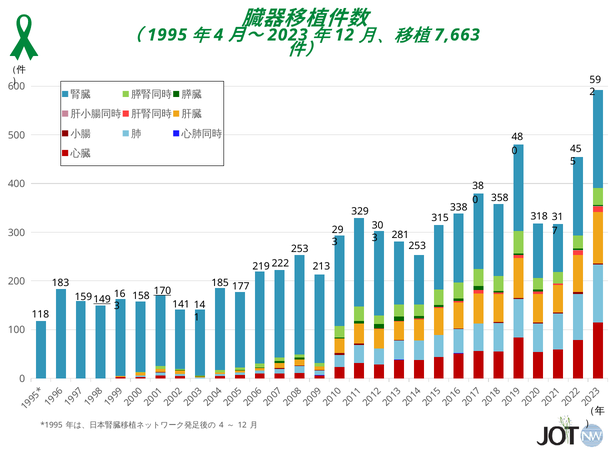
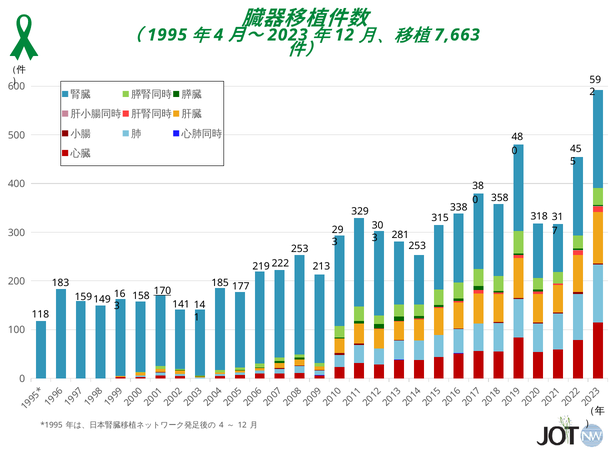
149 underline: present -> none (102, 300)
